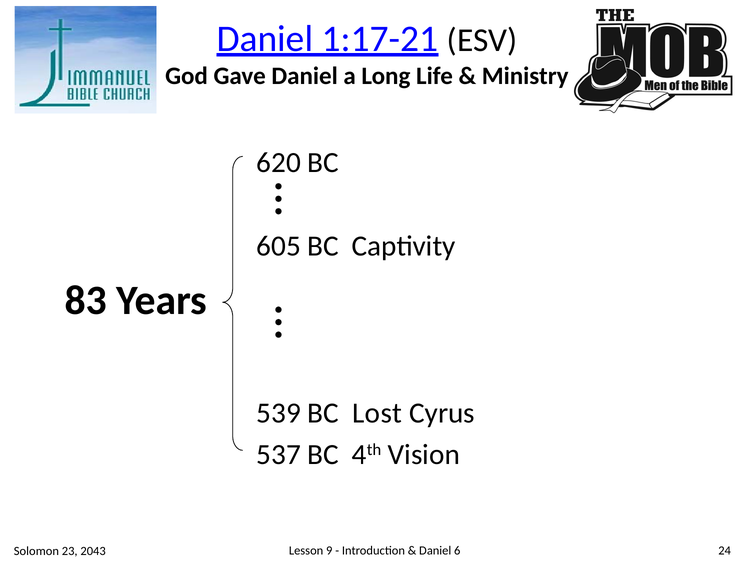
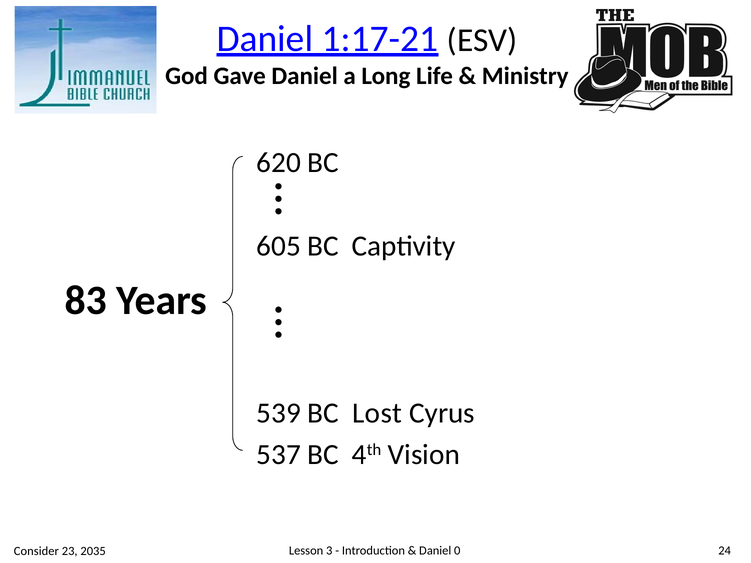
Solomon: Solomon -> Consider (36, 551)
2043: 2043 -> 2035 (93, 551)
9: 9 -> 3 (329, 551)
6: 6 -> 0 (457, 551)
